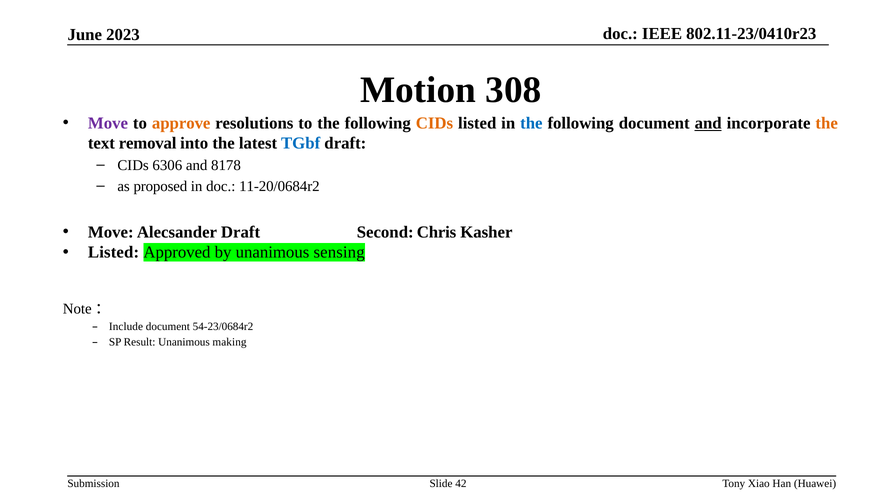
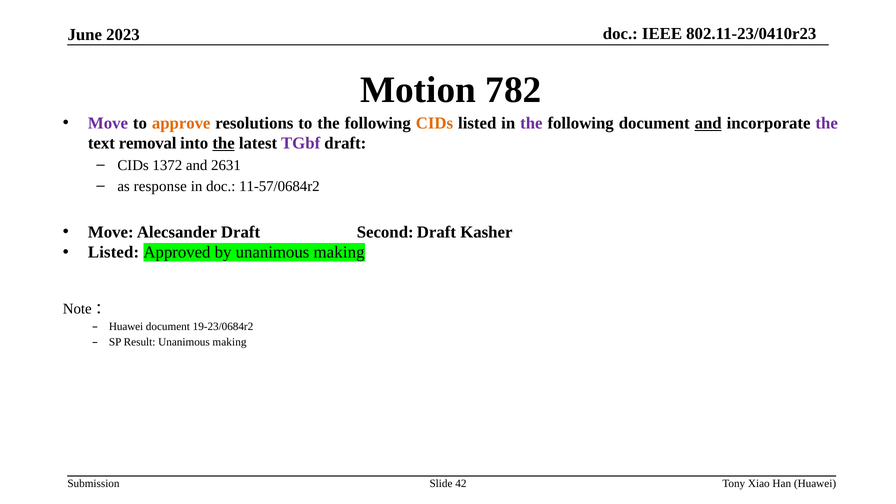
308: 308 -> 782 (513, 90)
the colour: blue -> purple (531, 123)
the colour: orange -> purple (827, 123)
the underline: none -> present (224, 143)
TGbf colour: blue -> purple (301, 143)
6306: 6306 -> 1372 (167, 165)
8178: 8178 -> 2631 (226, 165)
proposed: proposed -> response (160, 186)
11-20/0684r2: 11-20/0684r2 -> 11-57/0684r2 (279, 186)
Second Chris: Chris -> Draft (436, 232)
by unanimous sensing: sensing -> making (339, 252)
Include: Include -> Huawei (126, 327)
54-23/0684r2: 54-23/0684r2 -> 19-23/0684r2 (223, 327)
